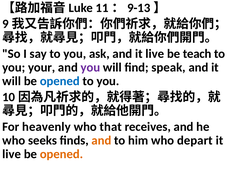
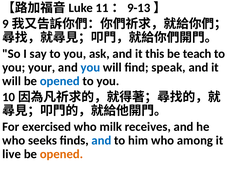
and it live: live -> this (155, 54)
you colour: purple -> blue (90, 67)
heavenly: heavenly -> exercised (47, 127)
that: that -> milk (111, 127)
and colour: orange -> blue (101, 140)
depart: depart -> among (195, 140)
